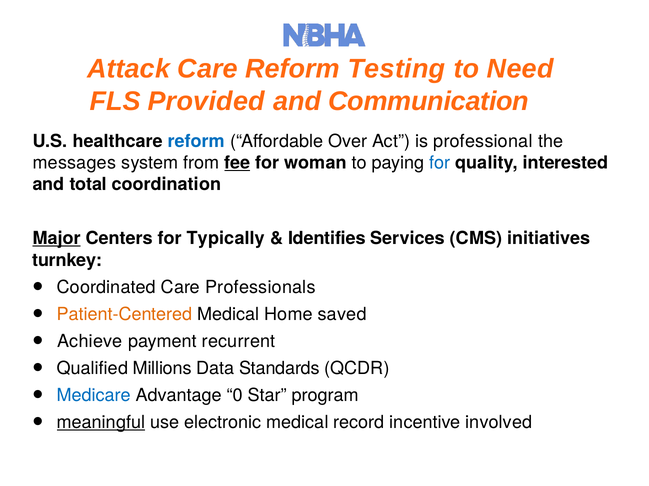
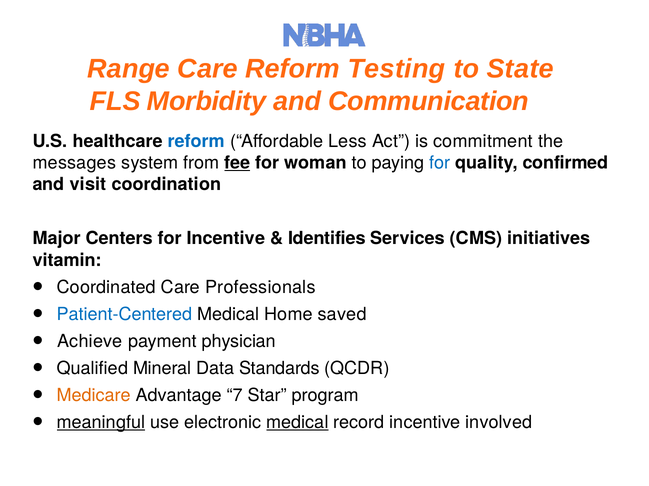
Attack: Attack -> Range (129, 69)
Need: Need -> State (520, 69)
Provided: Provided -> Morbidity (207, 102)
Over: Over -> Less (348, 141)
professional: professional -> commitment (483, 141)
interested: interested -> confirmed (565, 163)
total: total -> visit (88, 185)
Major underline: present -> none (57, 239)
for Typically: Typically -> Incentive (226, 239)
turnkey: turnkey -> vitamin (67, 260)
Patient-Centered colour: orange -> blue (125, 315)
recurrent: recurrent -> physician (239, 342)
Millions: Millions -> Mineral (162, 369)
Medicare colour: blue -> orange (94, 396)
0: 0 -> 7 (235, 396)
medical underline: none -> present (297, 423)
